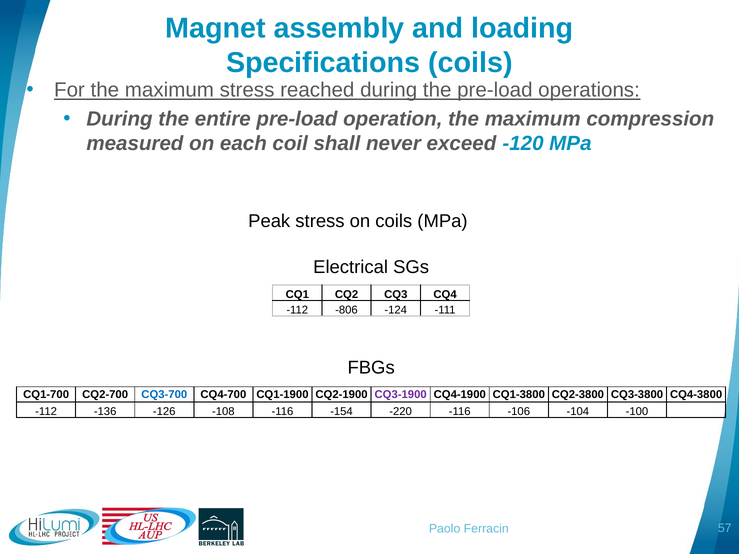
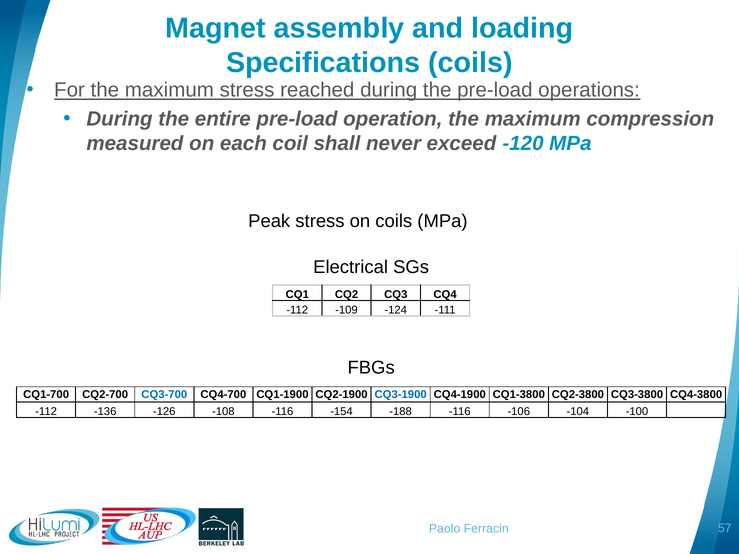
-806: -806 -> -109 (346, 310)
CQ3-1900 colour: purple -> blue (401, 395)
-220: -220 -> -188 (401, 412)
